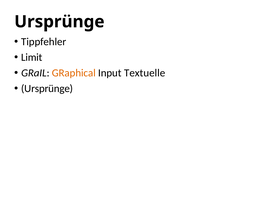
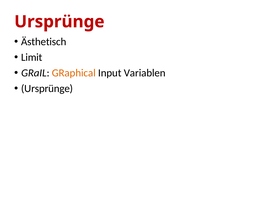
Ursprünge colour: black -> red (59, 22)
Tippfehler: Tippfehler -> Ästhetisch (44, 42)
Textuelle: Textuelle -> Variablen (145, 73)
